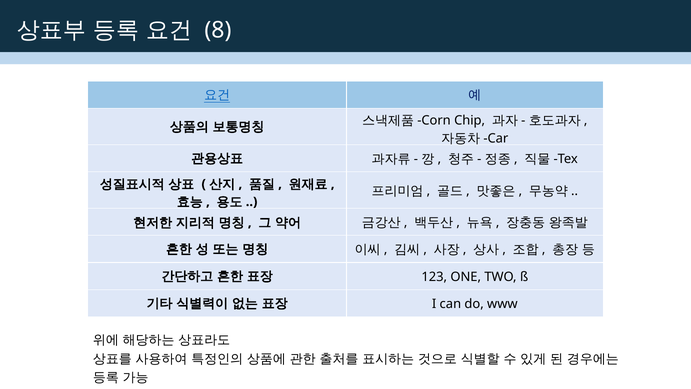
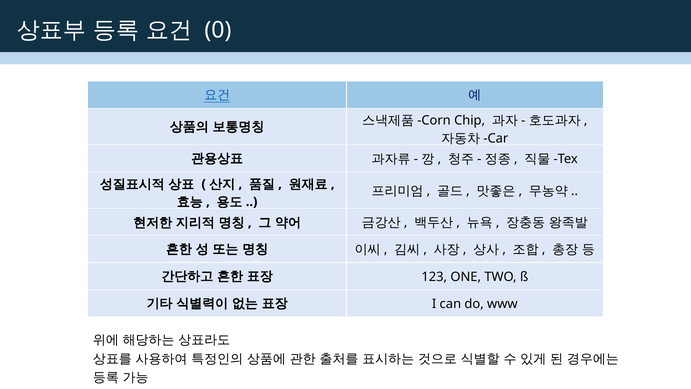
8: 8 -> 0 (218, 30)
